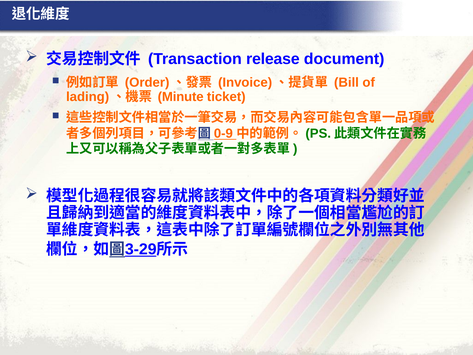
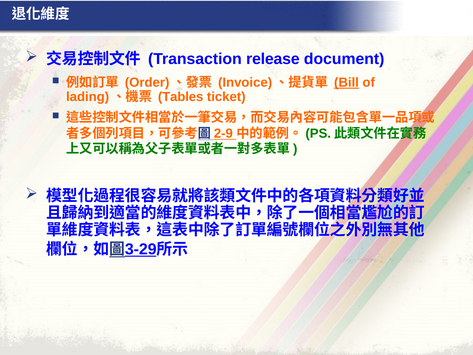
Bill underline: none -> present (346, 82)
Minute: Minute -> Tables (181, 97)
0-9: 0-9 -> 2-9 (223, 133)
